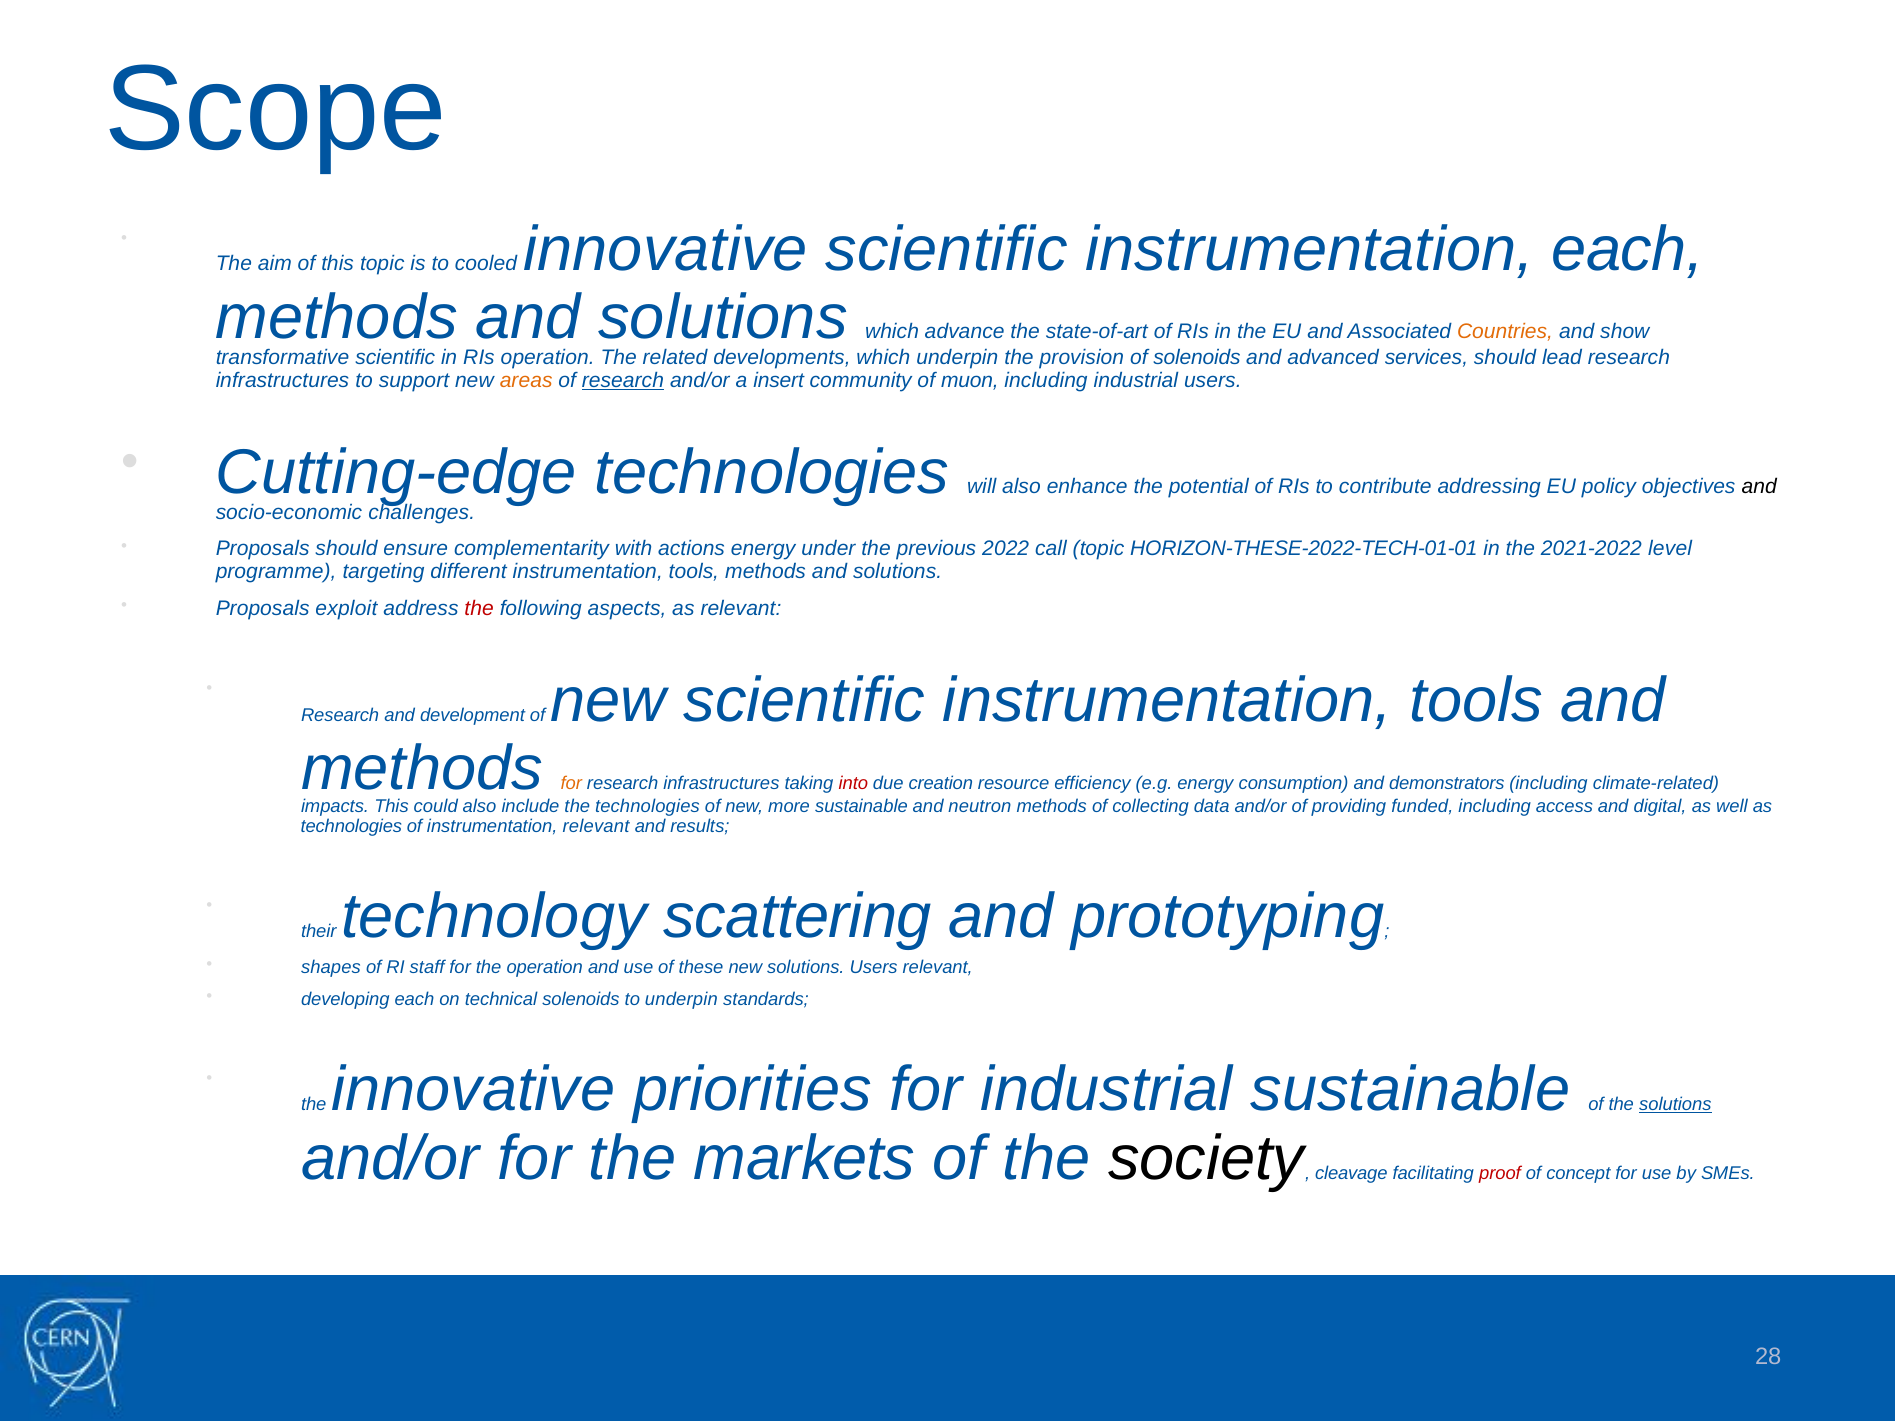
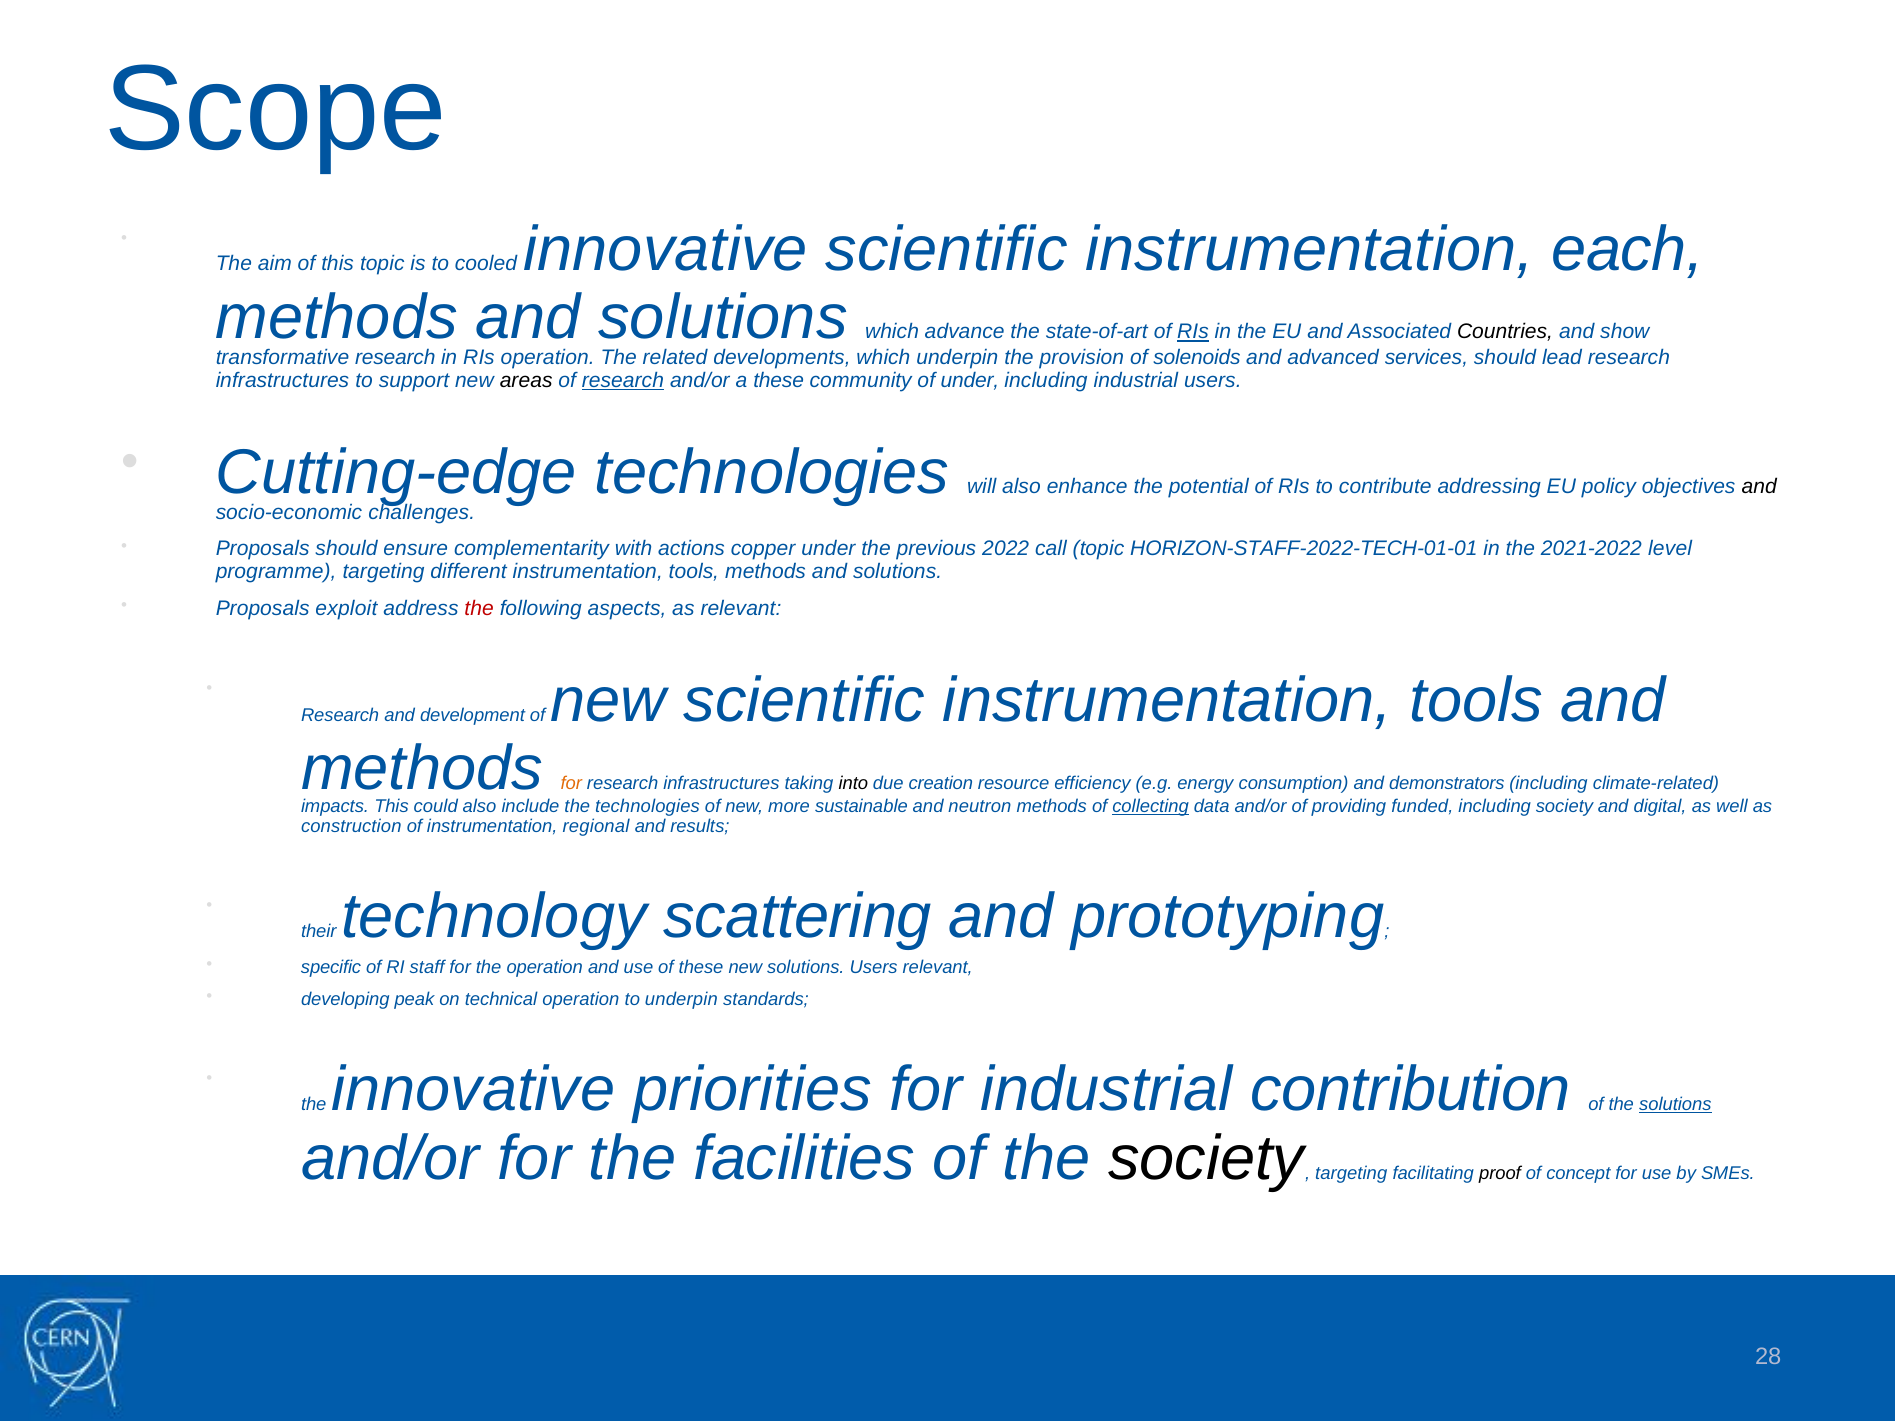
RIs underline: none -> present (1193, 332)
Countries colour: orange -> black (1505, 332)
transformative scientific: scientific -> research (395, 358)
areas colour: orange -> black (526, 381)
a insert: insert -> these (779, 381)
of muon: muon -> under (970, 381)
actions energy: energy -> copper (763, 549)
HORIZON-THESE-2022-TECH-01-01: HORIZON-THESE-2022-TECH-01-01 -> HORIZON-STAFF-2022-TECH-01-01 (1304, 549)
into colour: red -> black (853, 783)
collecting underline: none -> present (1151, 807)
including access: access -> society (1564, 807)
technologies: technologies -> construction (351, 827)
instrumentation relevant: relevant -> regional (596, 827)
shapes: shapes -> specific (331, 968)
developing each: each -> peak (414, 1000)
technical solenoids: solenoids -> operation (581, 1000)
industrial sustainable: sustainable -> contribution (1411, 1090)
markets: markets -> facilities (805, 1158)
cleavage: cleavage -> targeting (1351, 1173)
proof colour: red -> black (1500, 1173)
